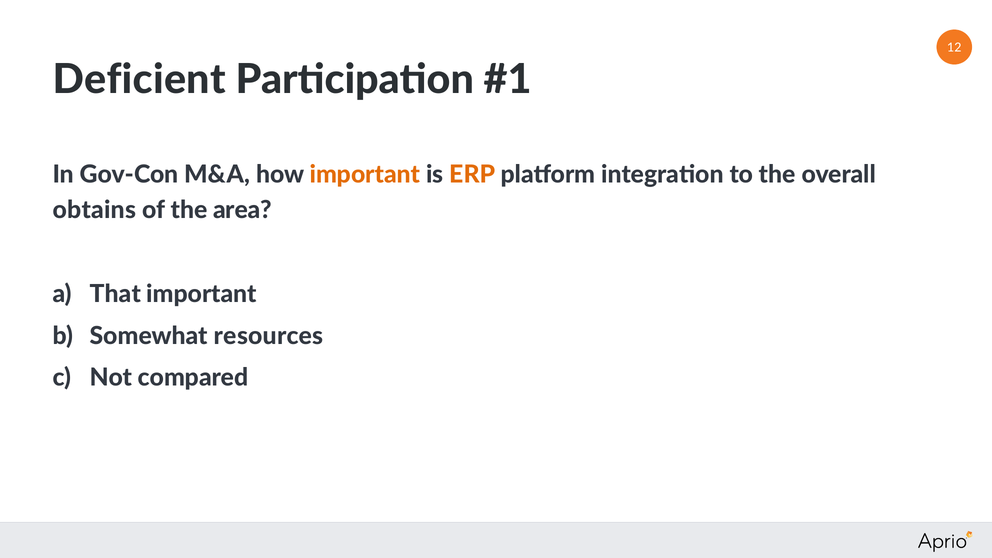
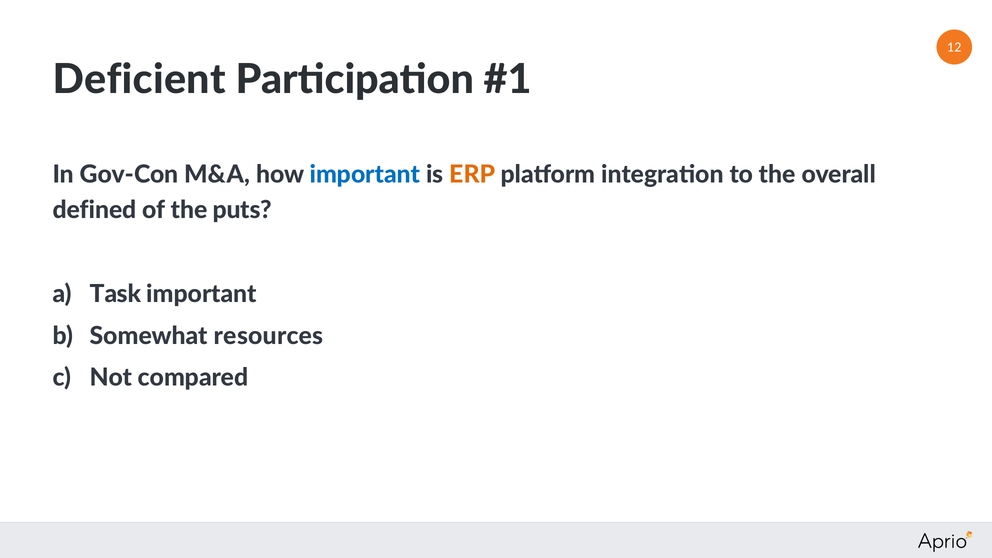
important colour: orange -> blue (365, 174)
obtains: obtains -> defined (95, 210)
area: area -> puts (242, 210)
That: That -> Task (115, 294)
